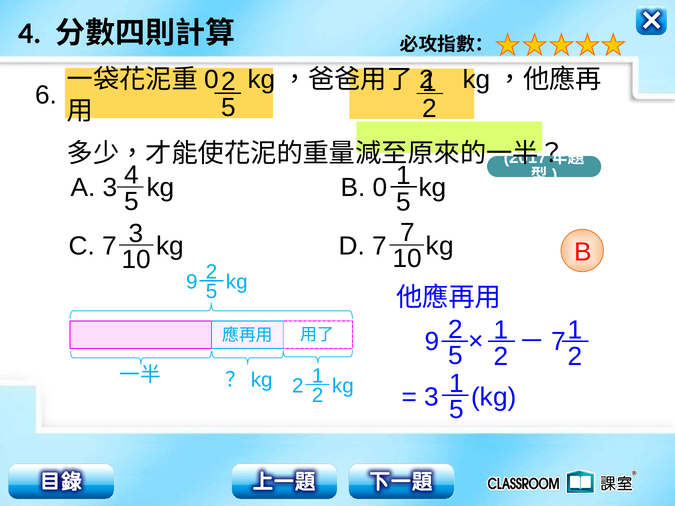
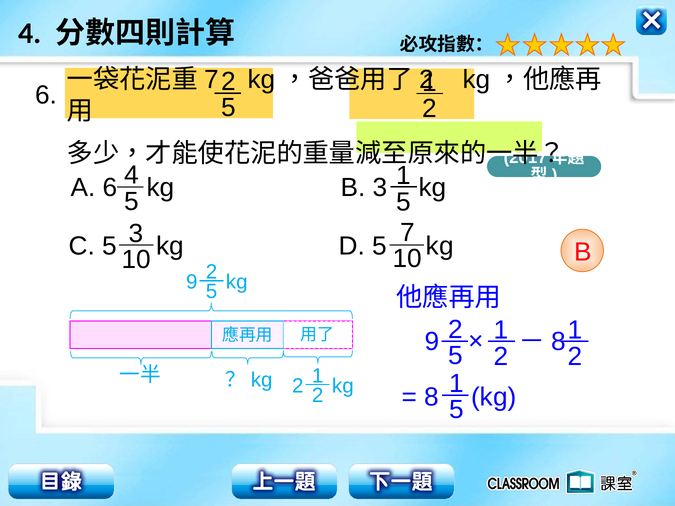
0: 0 -> 7 (212, 79)
A 3: 3 -> 6 (110, 188)
B 0: 0 -> 3 (380, 188)
C 7: 7 -> 5 (109, 246)
D 7: 7 -> 5 (379, 246)
7: 7 -> 8 (558, 342)
3: 3 -> 8 (431, 397)
